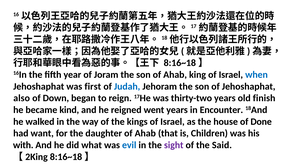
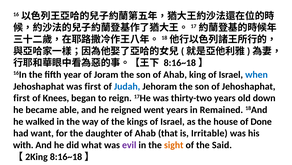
also: also -> first (22, 98)
Down: Down -> Knees (56, 98)
finish: finish -> down (264, 98)
kind: kind -> able (69, 109)
Encounter: Encounter -> Remained (221, 109)
Children: Children -> Irritable (209, 133)
evil colour: blue -> purple (129, 144)
sight colour: purple -> orange (174, 144)
